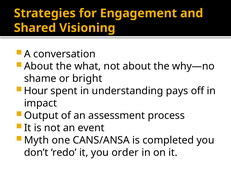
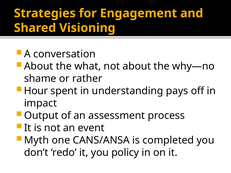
bright: bright -> rather (87, 79)
order: order -> policy (125, 153)
